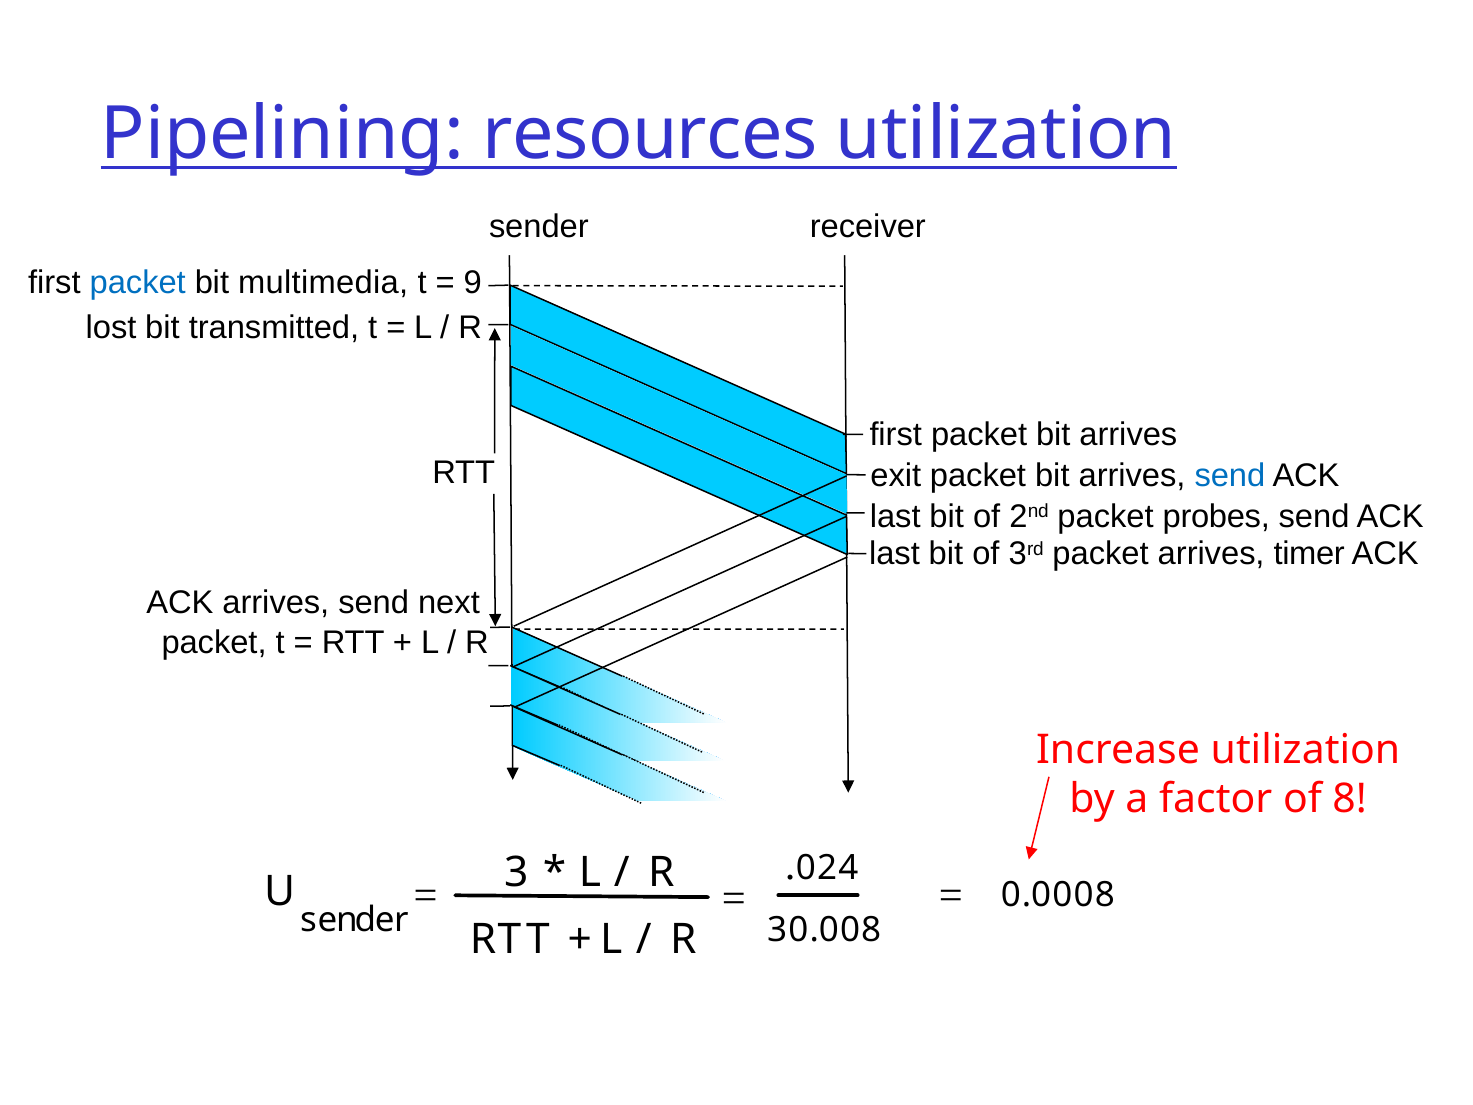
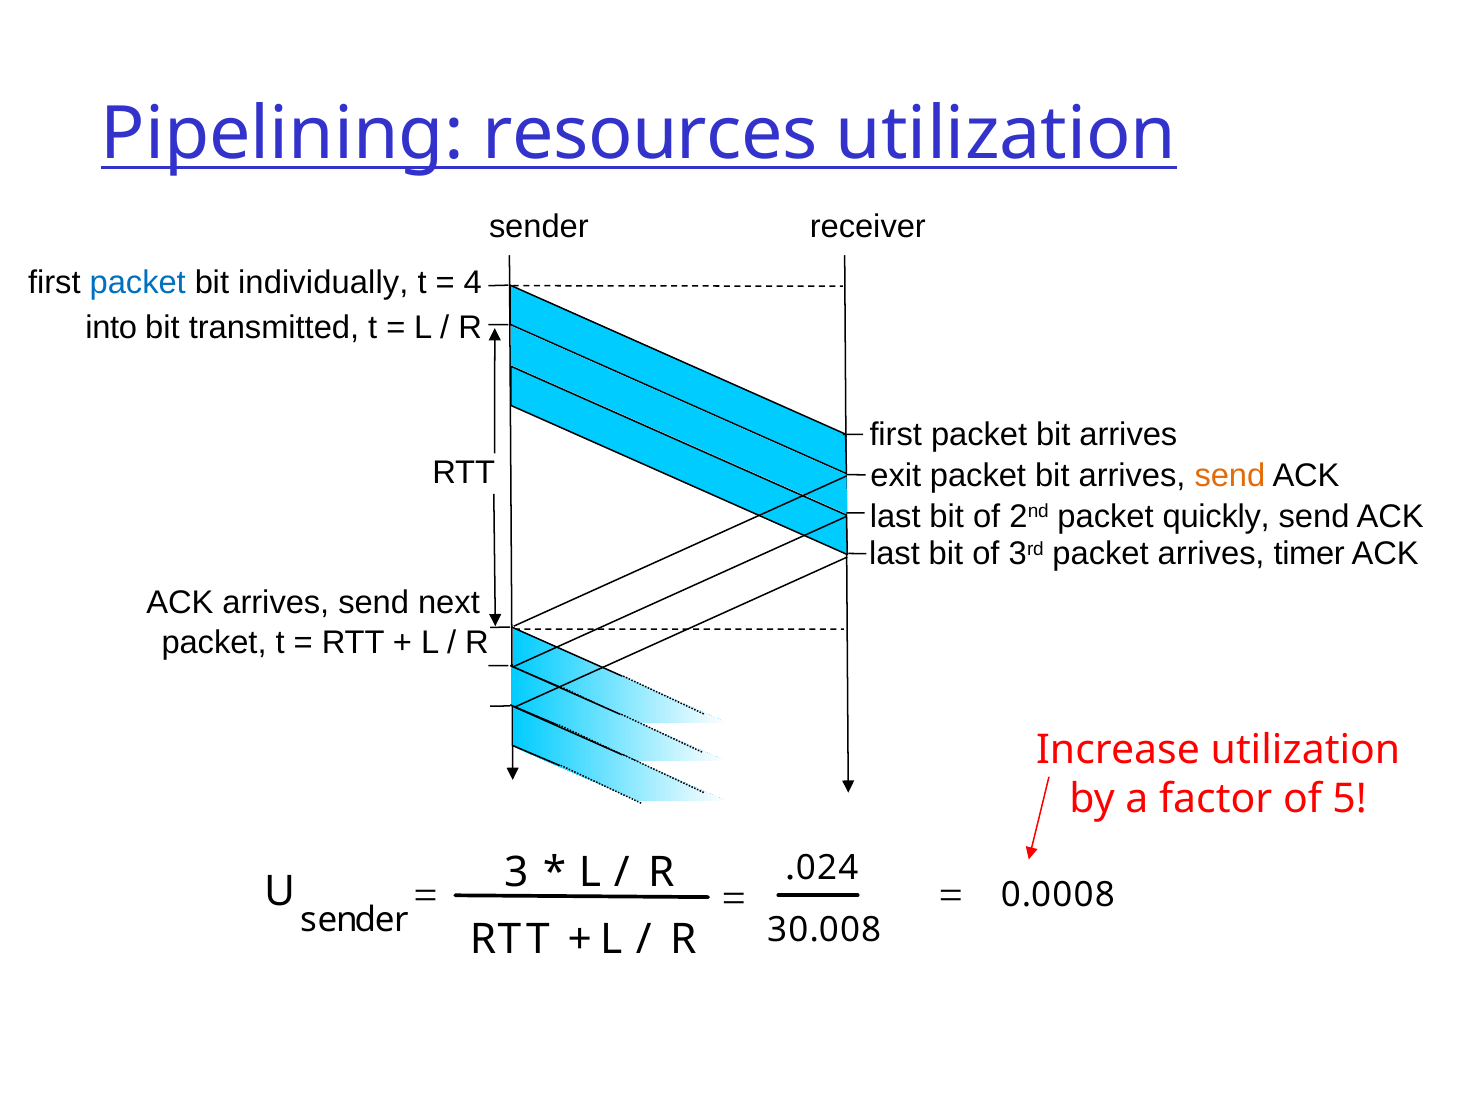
multimedia: multimedia -> individually (323, 282)
9: 9 -> 4 (473, 282)
lost: lost -> into (111, 328)
send colour: blue -> orange (1230, 475)
probes: probes -> quickly (1216, 516)
8: 8 -> 5 (1350, 798)
